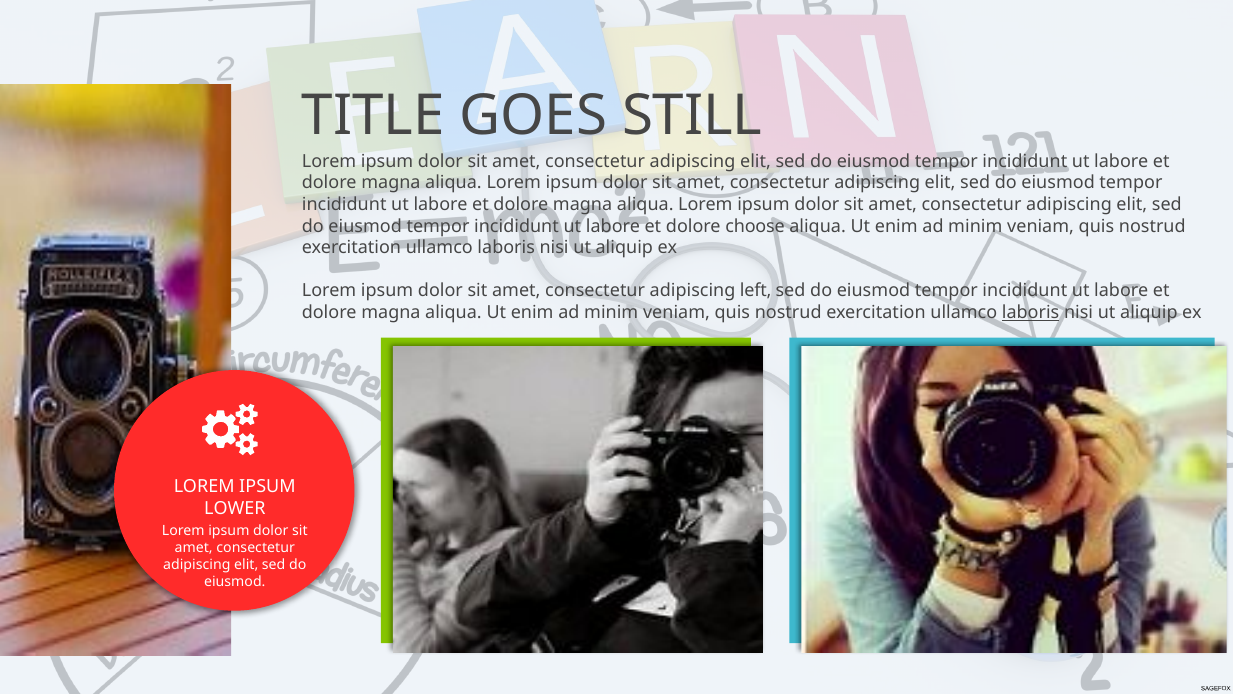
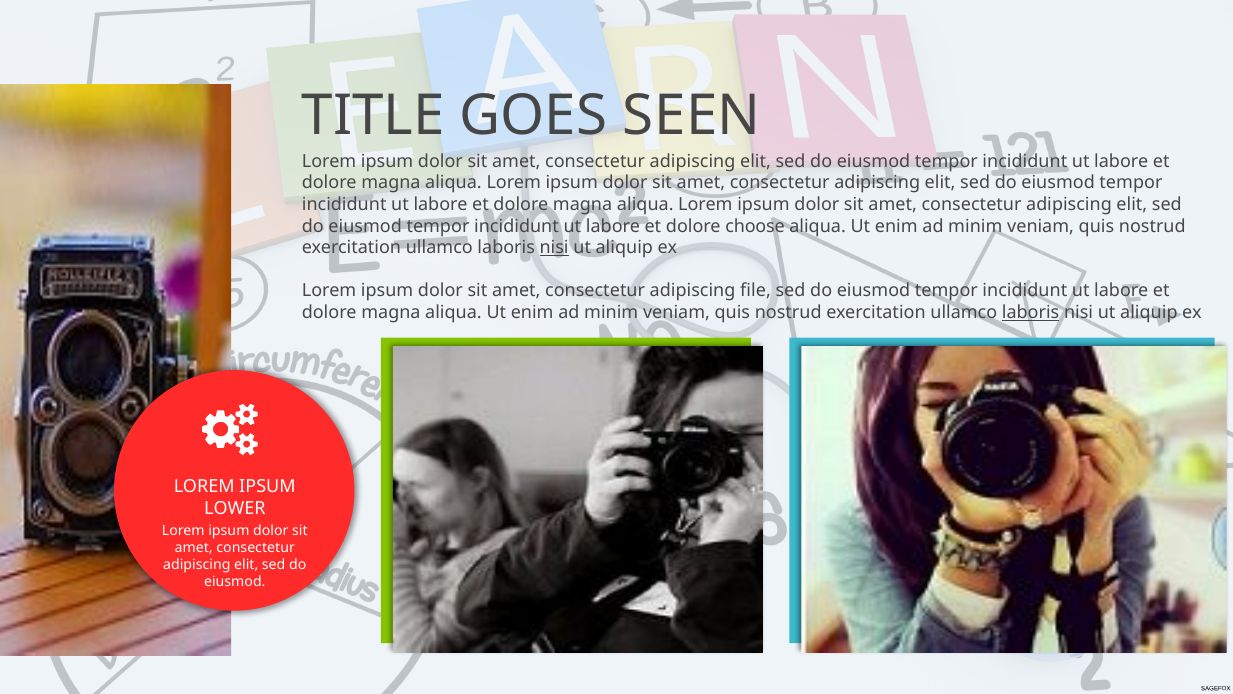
STILL: STILL -> SEEN (692, 116)
nisi underline: none -> present (554, 248)
left: left -> file (756, 291)
